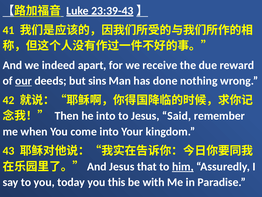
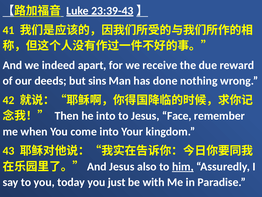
our underline: present -> none (24, 81)
Said: Said -> Face (177, 116)
that: that -> also (147, 166)
this: this -> just (117, 182)
